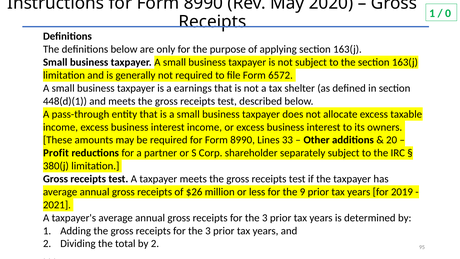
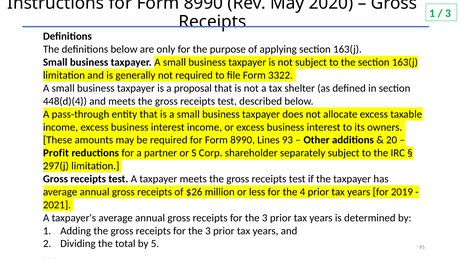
0: 0 -> 3 (448, 13)
6572: 6572 -> 3322 (281, 75)
earnings: earnings -> proposal (193, 88)
448(d)(1: 448(d)(1 -> 448(d)(4 (65, 101)
33: 33 -> 93 (287, 140)
380(j: 380(j -> 297(j (56, 166)
9: 9 -> 4 (303, 192)
by 2: 2 -> 5 (155, 244)
